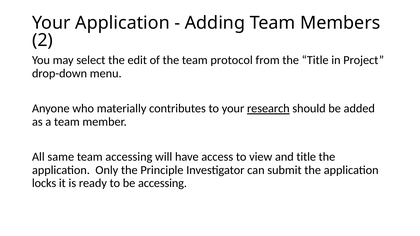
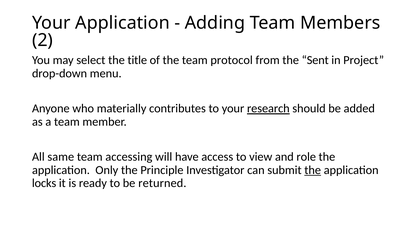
edit: edit -> title (137, 60)
the Title: Title -> Sent (315, 60)
and title: title -> role (306, 157)
the underline: none -> present (313, 170)
be accessing: accessing -> returned (162, 183)
